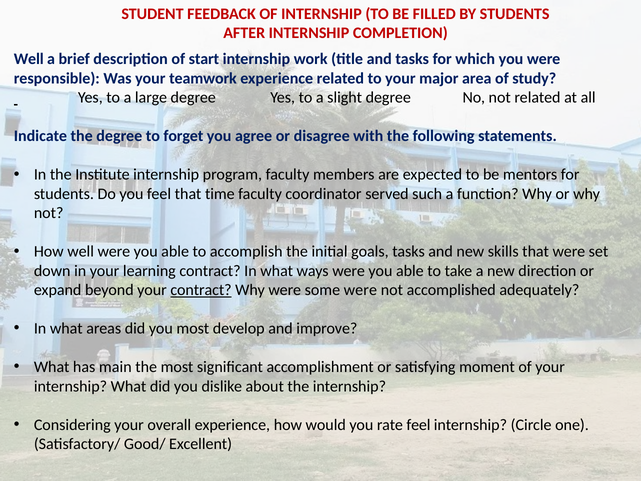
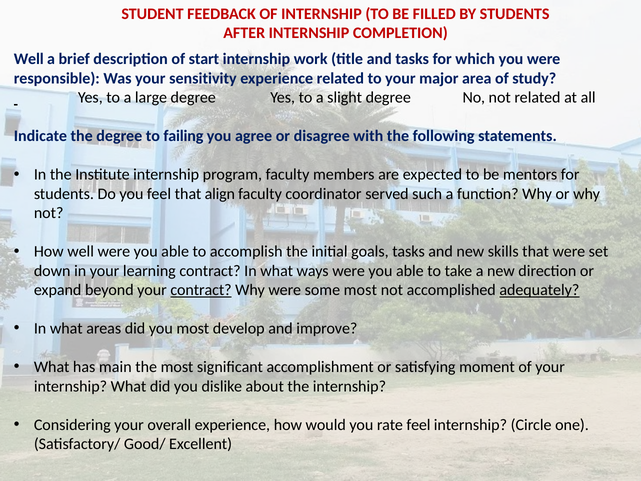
teamwork: teamwork -> sensitivity (203, 78)
forget: forget -> failing (183, 136)
time: time -> align (220, 194)
some were: were -> most (360, 290)
adequately underline: none -> present (539, 290)
